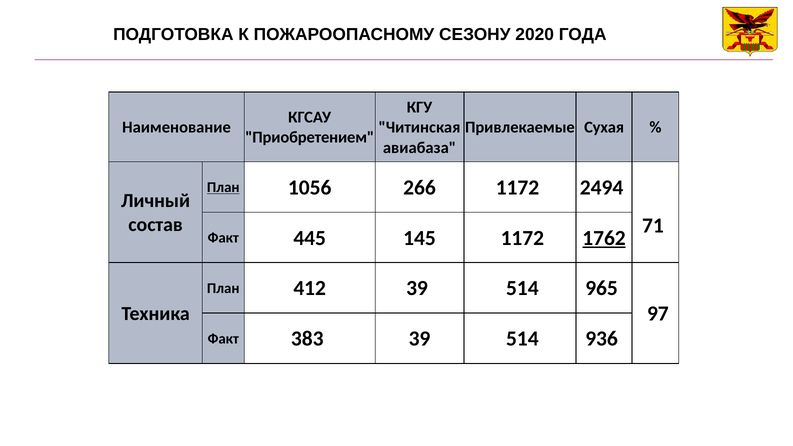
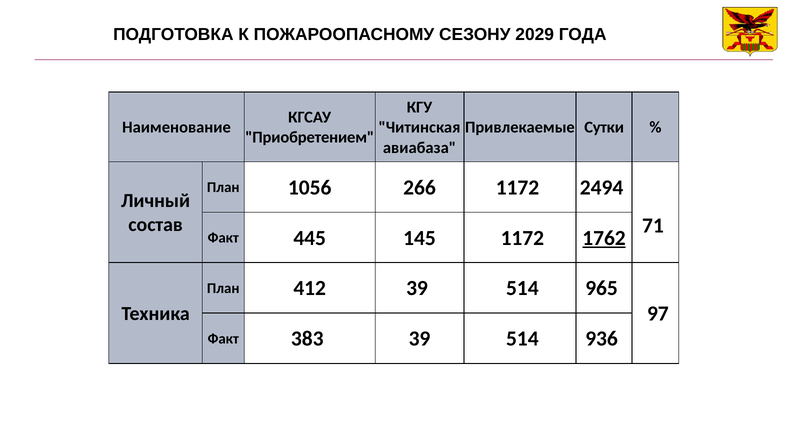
2020: 2020 -> 2029 (535, 35)
Сухая: Сухая -> Сутки (604, 127)
План underline: present -> none (223, 187)
